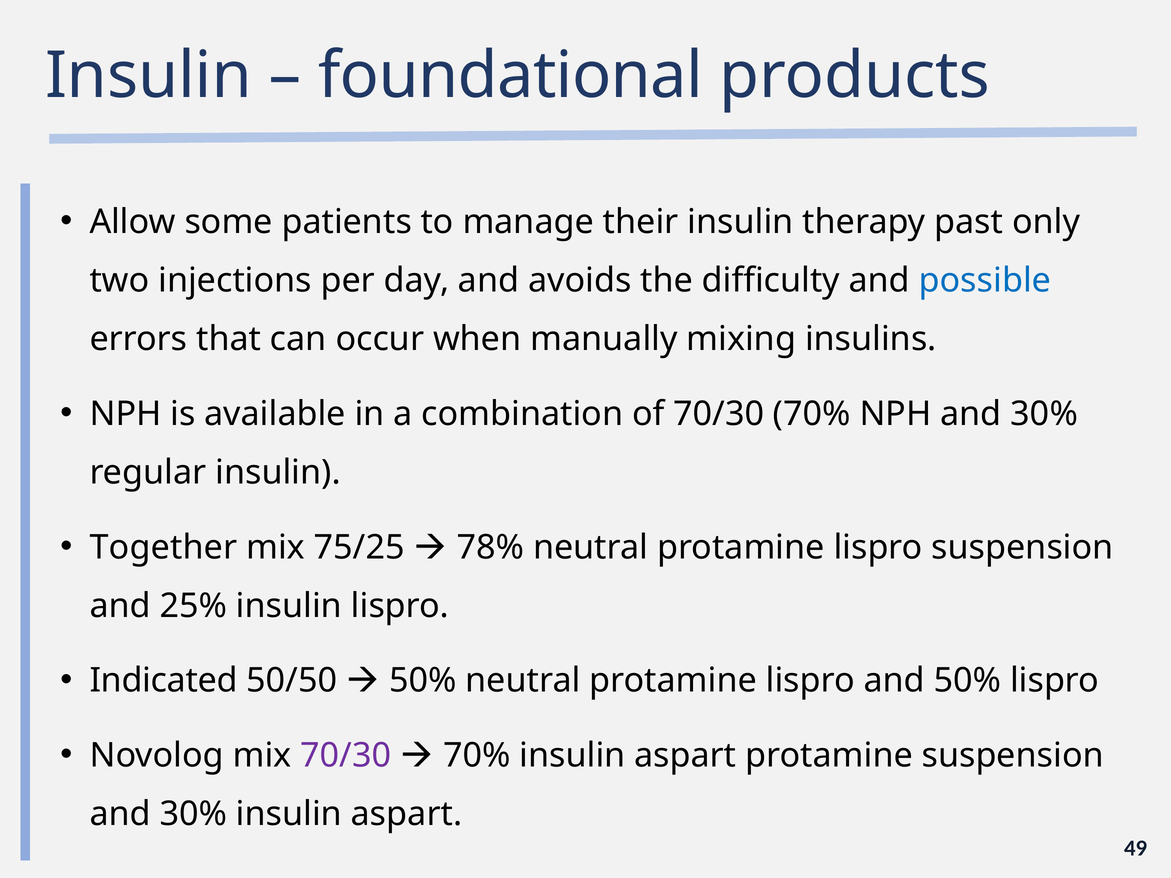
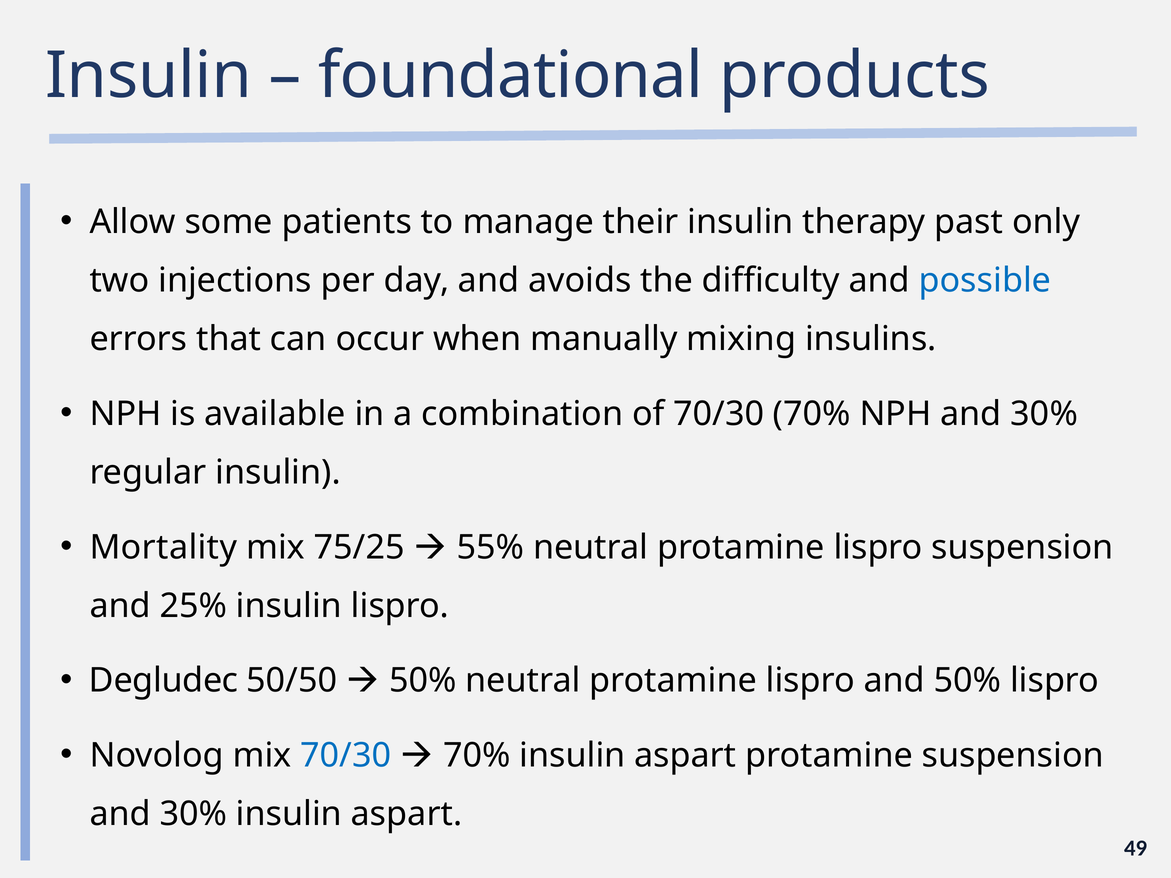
Together: Together -> Mortality (163, 547)
78%: 78% -> 55% (490, 547)
Indicated: Indicated -> Degludec (164, 681)
70/30 colour: purple -> blue (346, 756)
